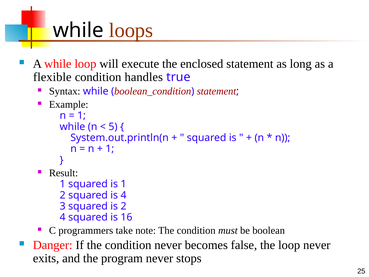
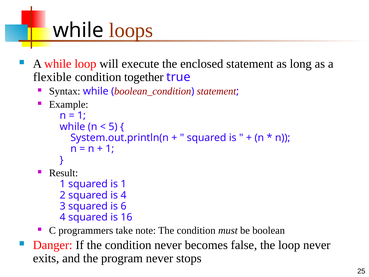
handles: handles -> together (144, 77)
is 2: 2 -> 6 (124, 206)
